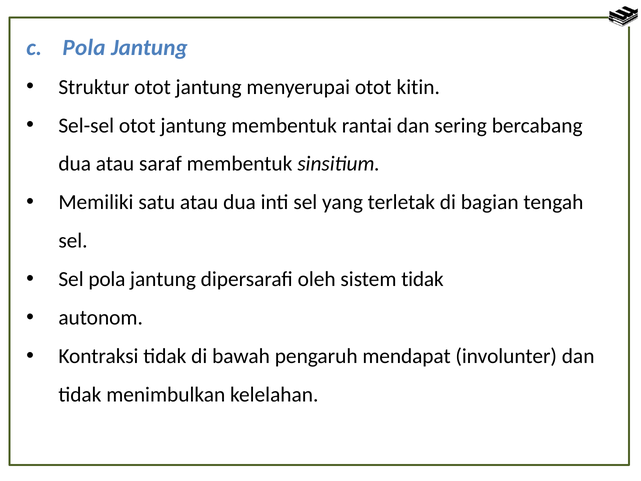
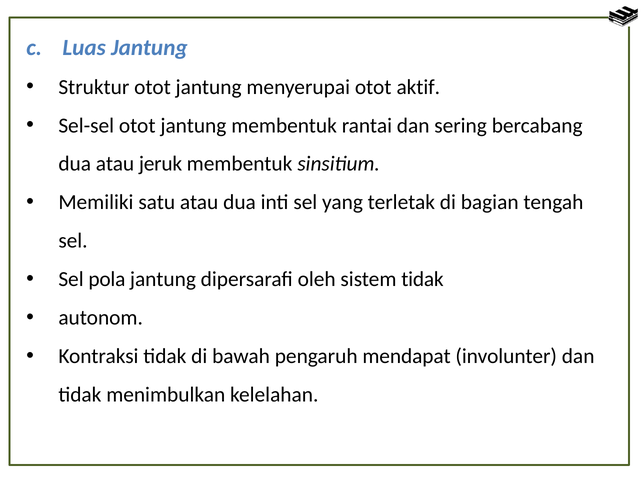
Pola: Pola -> Luas (84, 48)
kitin: kitin -> aktif (418, 87)
saraf: saraf -> jeruk (161, 164)
